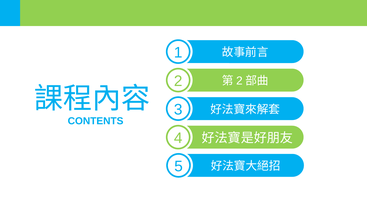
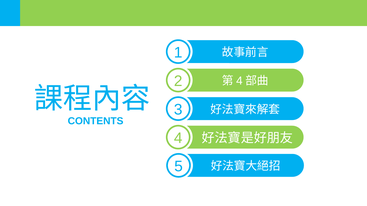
2: 2 -> 4 (239, 81)
